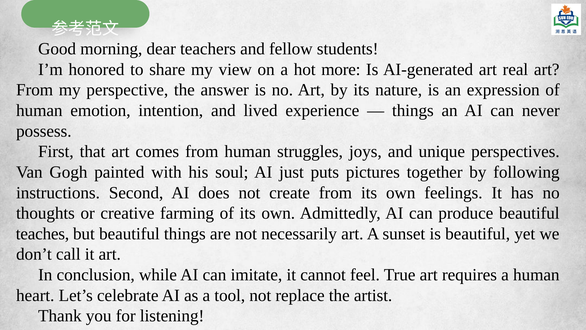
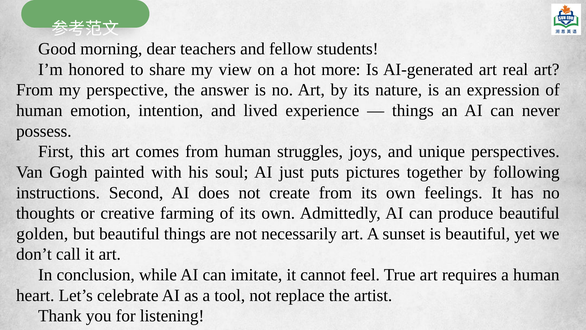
that: that -> this (92, 151)
teaches: teaches -> golden (42, 234)
